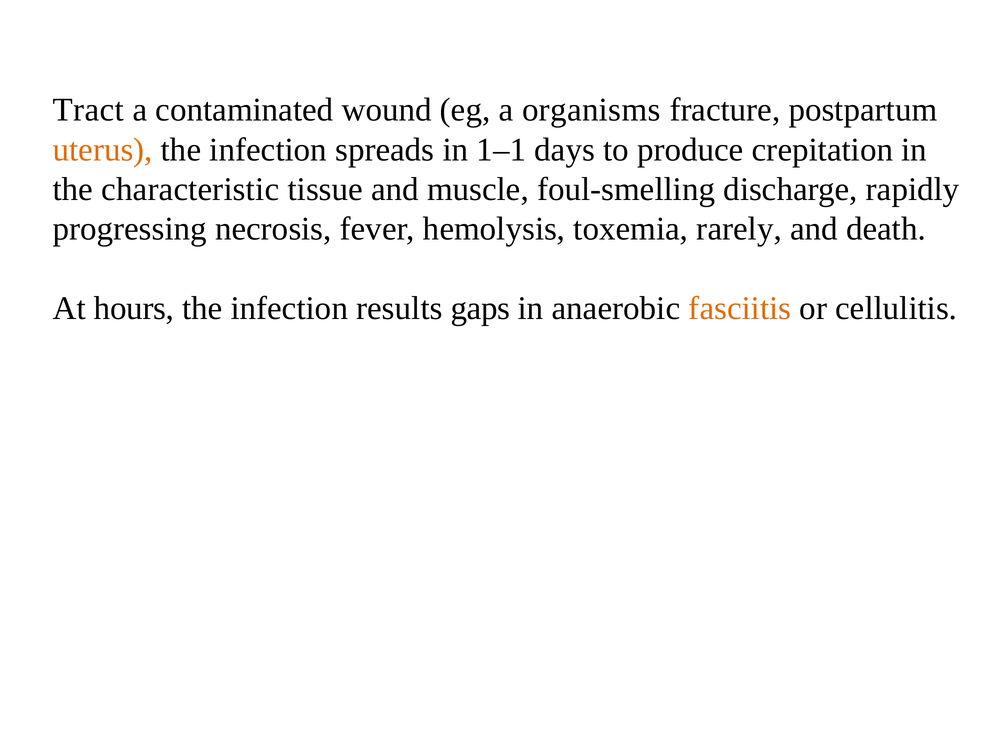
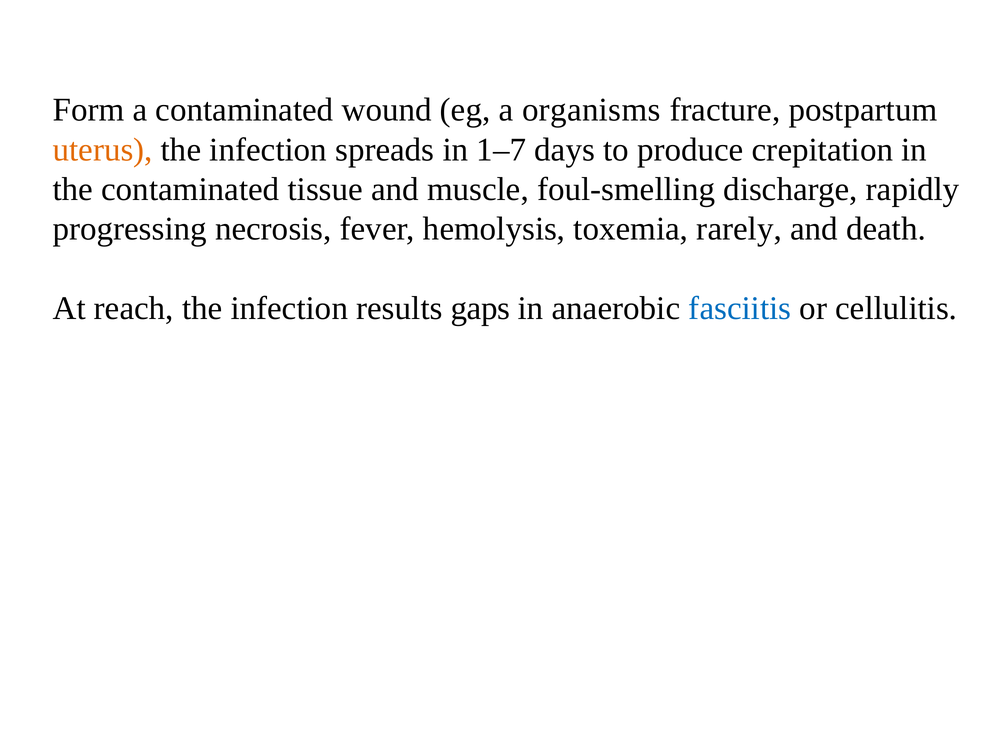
Tract: Tract -> Form (88, 110)
1–1: 1–1 -> 1–7 (501, 150)
the characteristic: characteristic -> contaminated (190, 189)
hours: hours -> reach (134, 308)
fasciitis colour: orange -> blue (740, 308)
